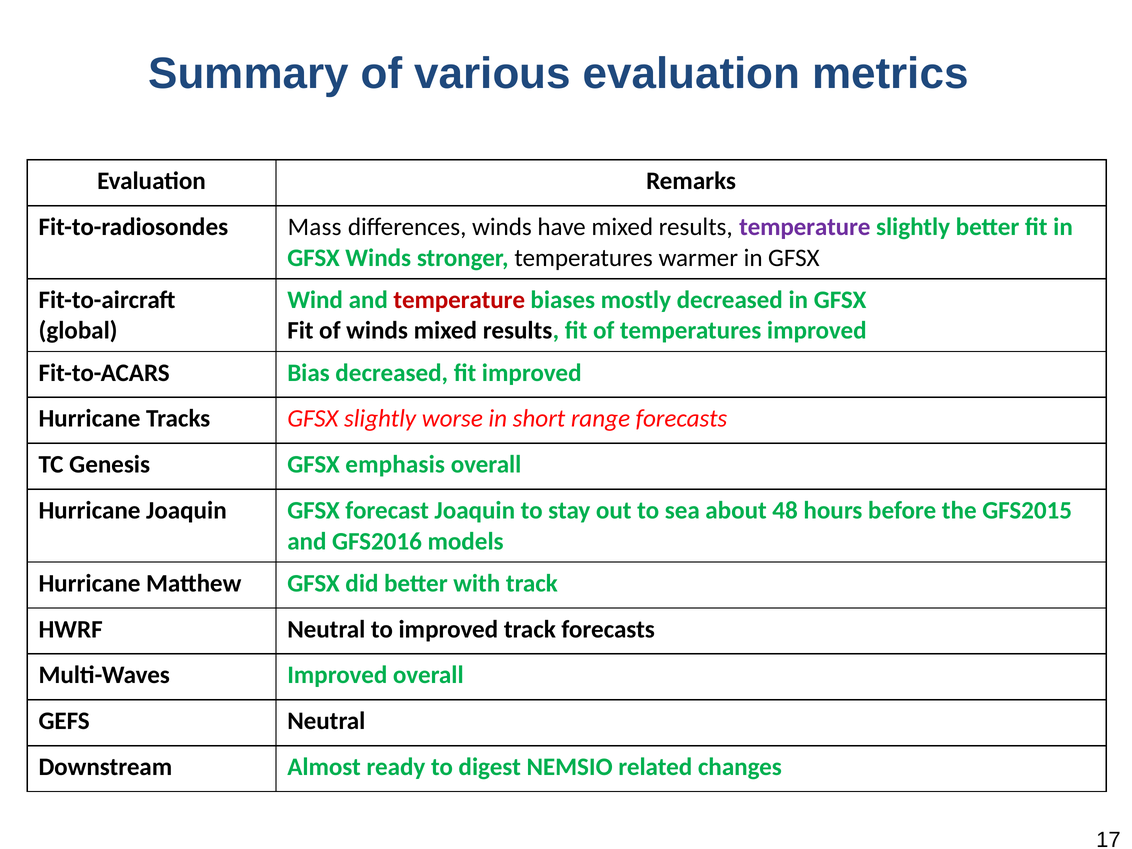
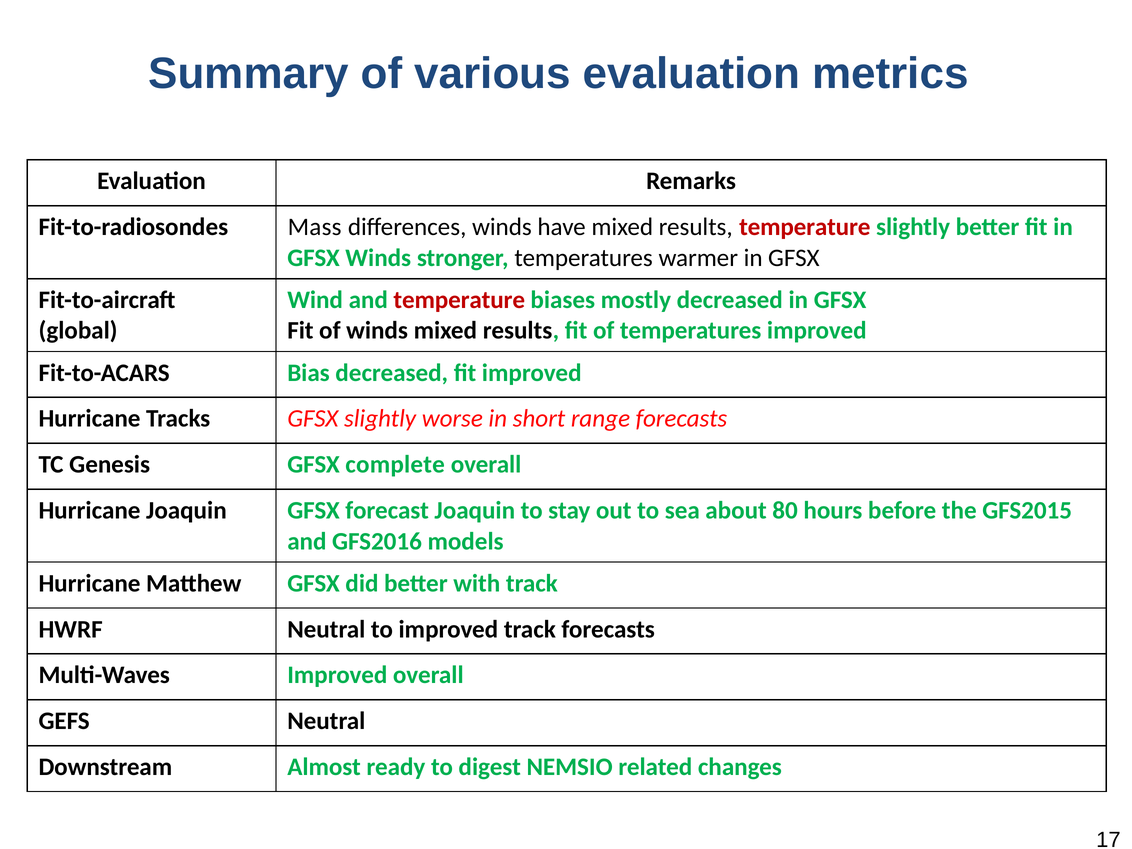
temperature colour: purple -> red (805, 227)
emphasis: emphasis -> complete (395, 465)
48: 48 -> 80 (785, 511)
